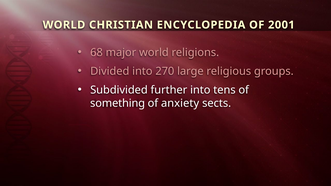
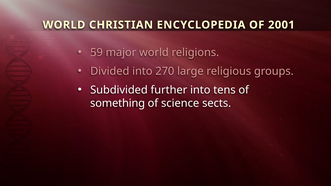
68: 68 -> 59 (96, 52)
anxiety: anxiety -> science (180, 103)
